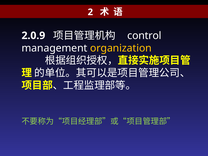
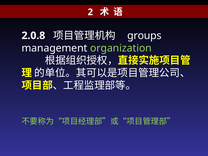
2.0.9: 2.0.9 -> 2.0.8 (33, 36)
control: control -> groups (144, 36)
organization colour: yellow -> light green (121, 48)
